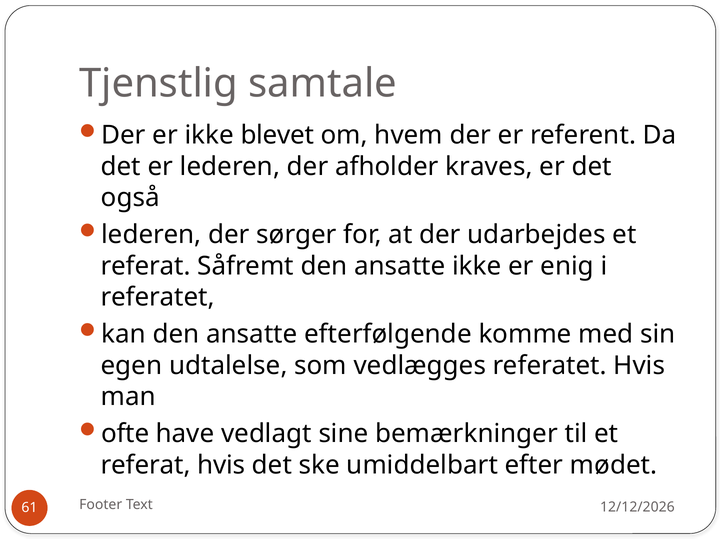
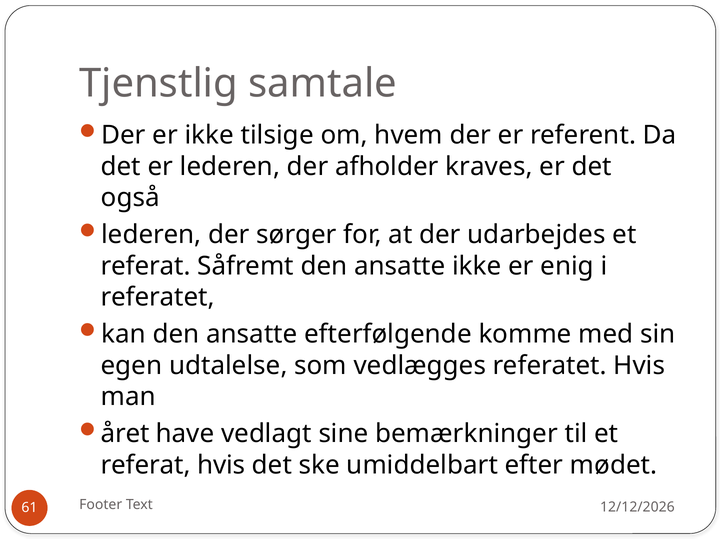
blevet: blevet -> tilsige (277, 135)
ofte: ofte -> året (125, 434)
